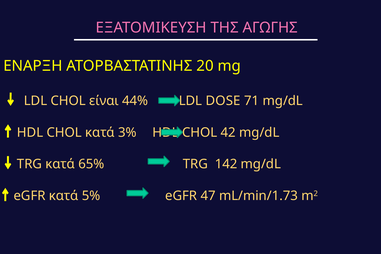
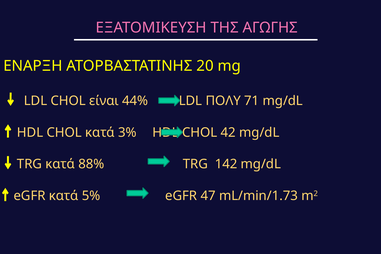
DOSE: DOSE -> ΠΟΛΥ (223, 101)
65%: 65% -> 88% (91, 164)
